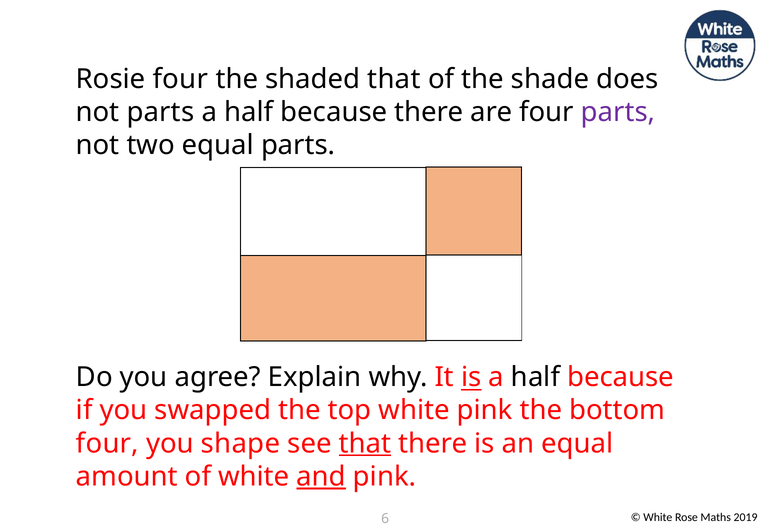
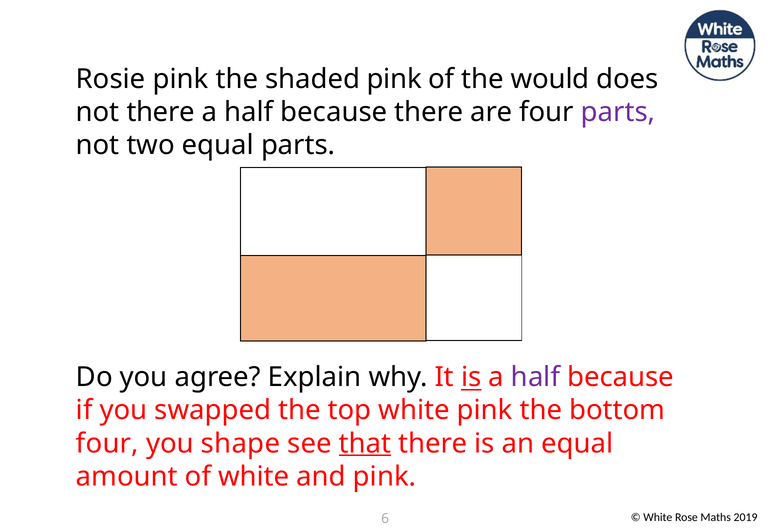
Rosie four: four -> pink (181, 79)
shaded that: that -> pink (394, 79)
shade: shade -> would (550, 79)
not parts: parts -> there (161, 112)
half colour: black -> purple (536, 377)
and underline: present -> none (321, 476)
